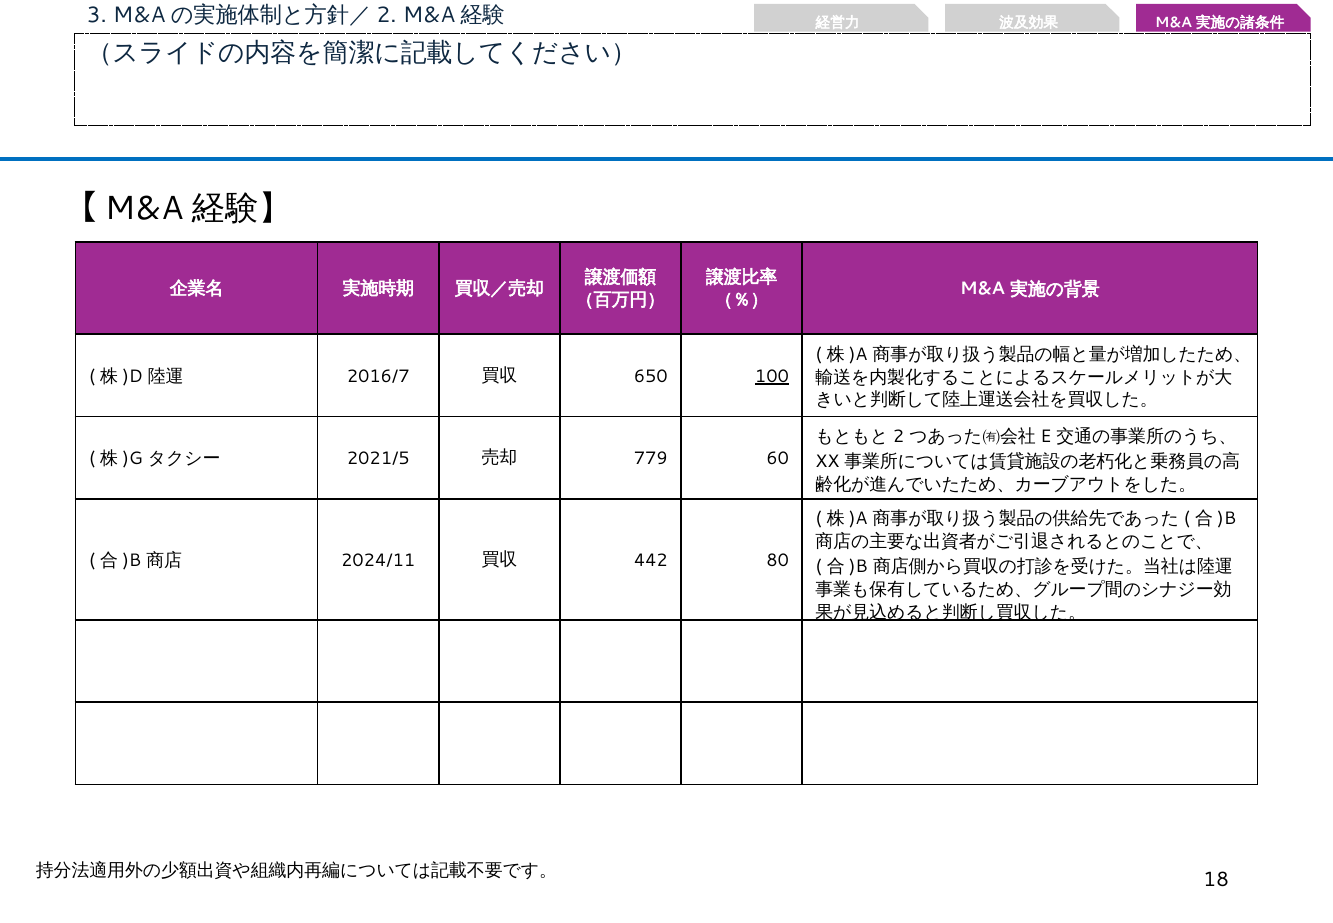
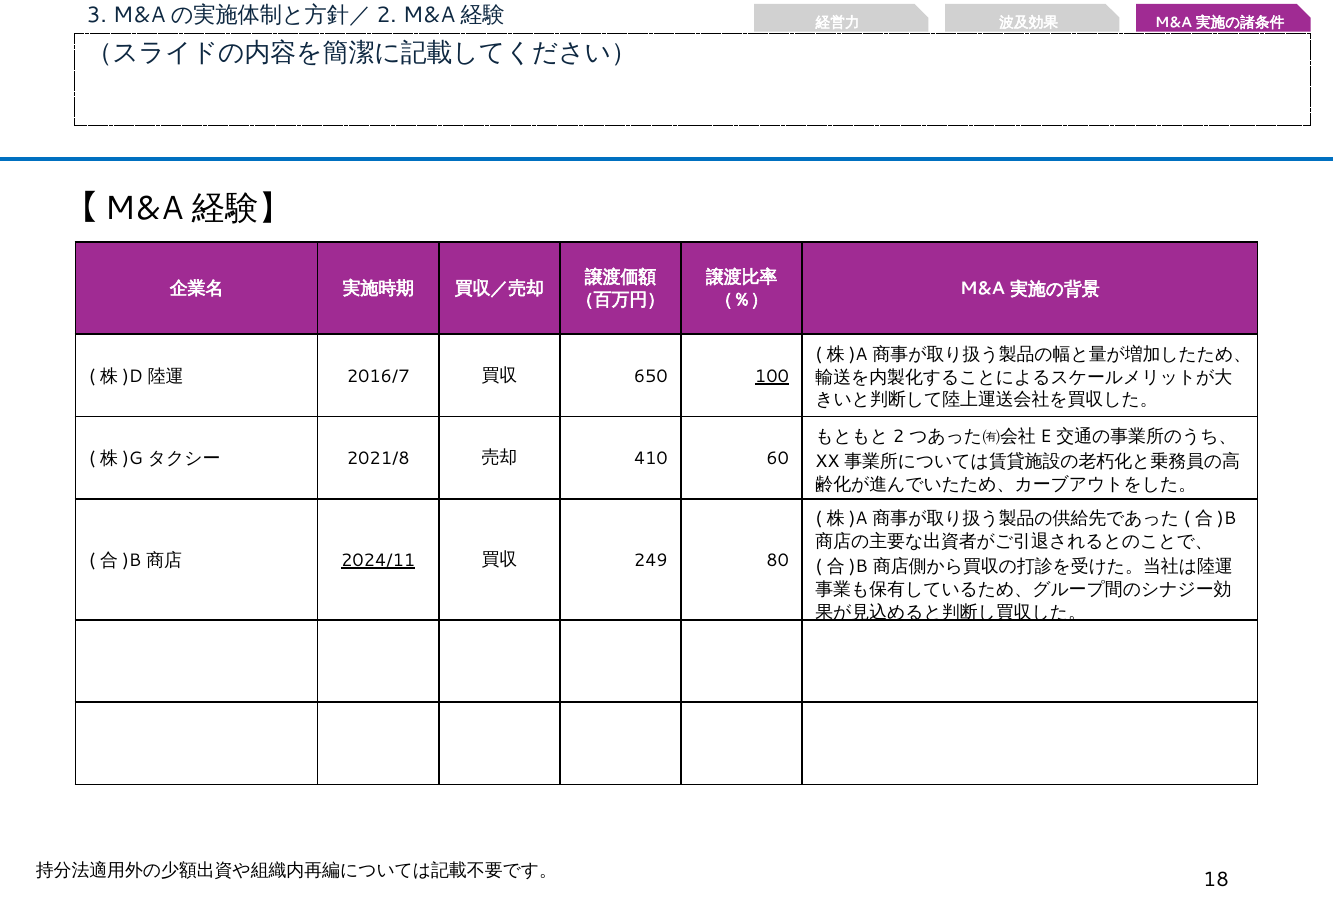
2021/5: 2021/5 -> 2021/8 (378, 459)
779: 779 -> 410 (651, 459)
2024/11 underline: none -> present (378, 560)
442: 442 -> 249 (651, 560)
